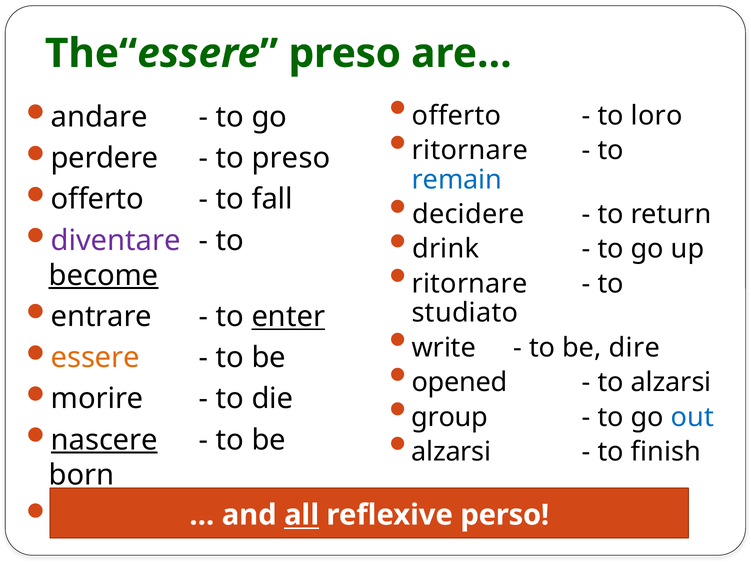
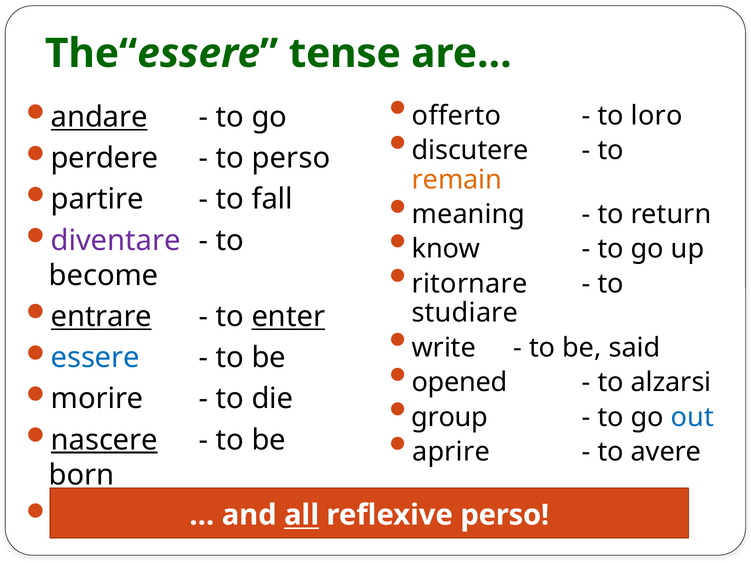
The“essere preso: preso -> tense (345, 53)
andare underline: none -> present (99, 117)
ritornare: ritornare -> discutere (470, 150)
to preso: preso -> perso (291, 158)
remain colour: blue -> orange (457, 180)
offerto: offerto -> partire (97, 199)
decidere: decidere -> meaning (468, 214)
drink: drink -> know (446, 249)
become underline: present -> none (104, 276)
entrare underline: none -> present (101, 317)
studiato: studiato -> studiare (465, 313)
dire: dire -> said (635, 348)
essere colour: orange -> blue (95, 358)
alzarsi: alzarsi -> aprire (451, 452)
finish: finish -> avere (666, 452)
